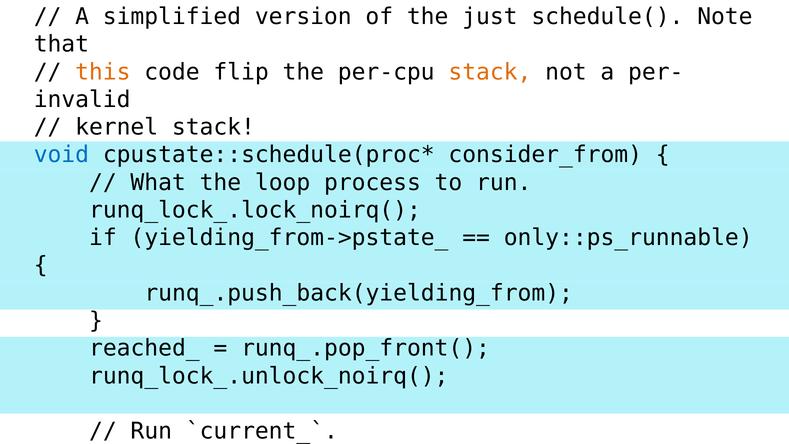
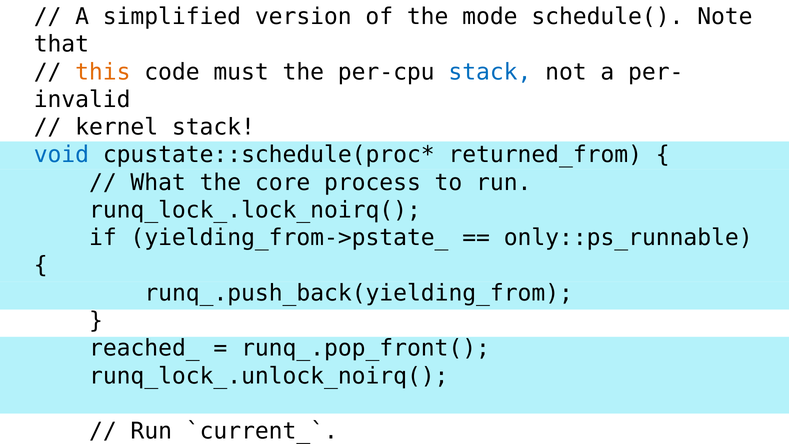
just: just -> mode (490, 17)
flip: flip -> must (241, 72)
stack colour: orange -> blue (490, 72)
consider_from: consider_from -> returned_from (545, 155)
loop: loop -> core (283, 182)
